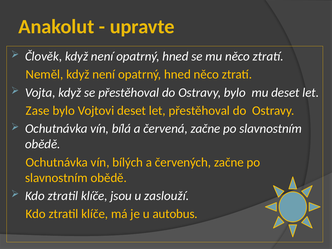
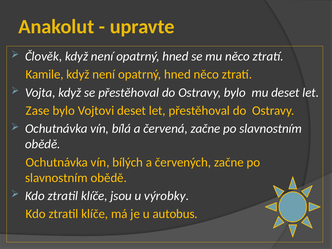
Neměl: Neměl -> Kamile (45, 74)
zaslouží: zaslouží -> výrobky (167, 196)
